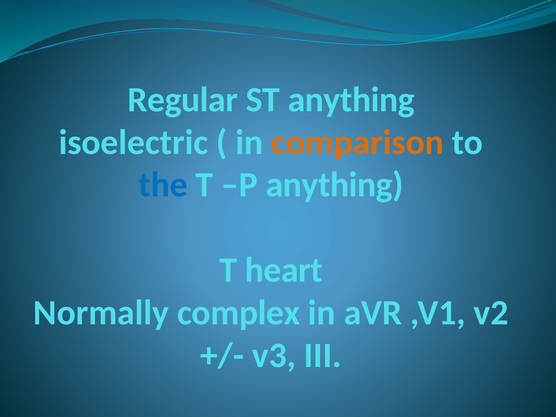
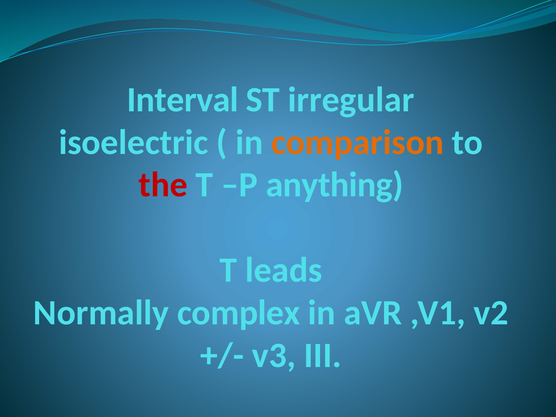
Regular: Regular -> Interval (183, 100)
ST anything: anything -> irregular (351, 100)
the colour: blue -> red (163, 185)
heart: heart -> leads (284, 270)
